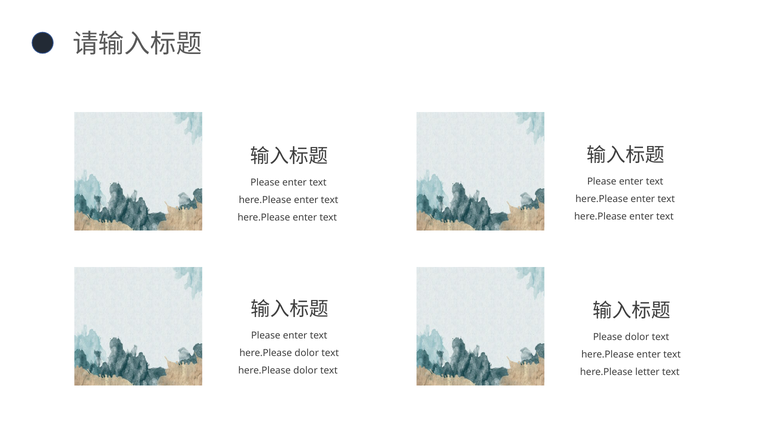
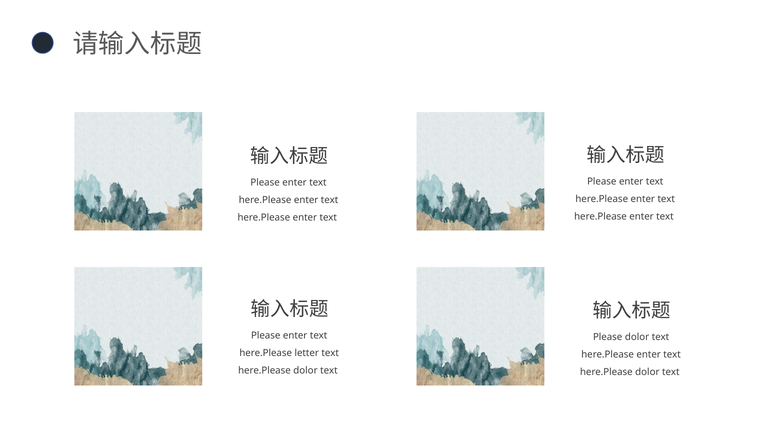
dolor: dolor -> letter (307, 353)
letter: letter -> dolor (647, 372)
